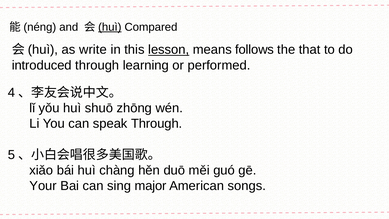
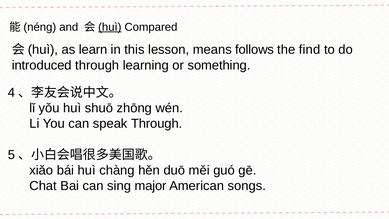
write: write -> learn (93, 50)
lesson underline: present -> none (169, 50)
that: that -> find (310, 50)
performed: performed -> something (219, 65)
Your: Your -> Chat (43, 186)
